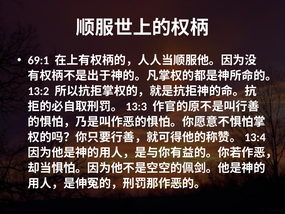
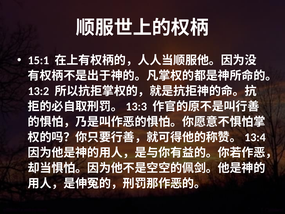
69:1: 69:1 -> 15:1 (38, 60)
